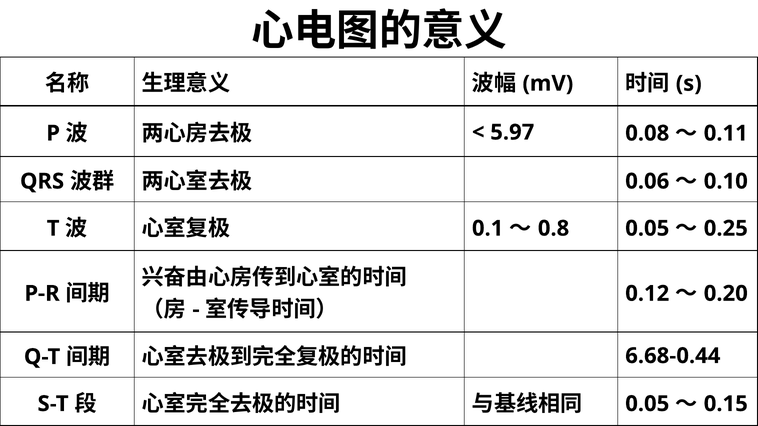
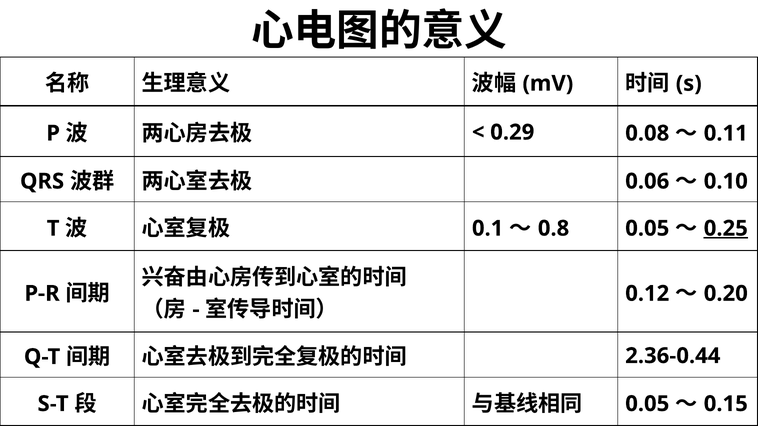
5.97: 5.97 -> 0.29 (512, 132)
0.25 underline: none -> present (726, 229)
6.68-0.44: 6.68-0.44 -> 2.36-0.44 (673, 356)
